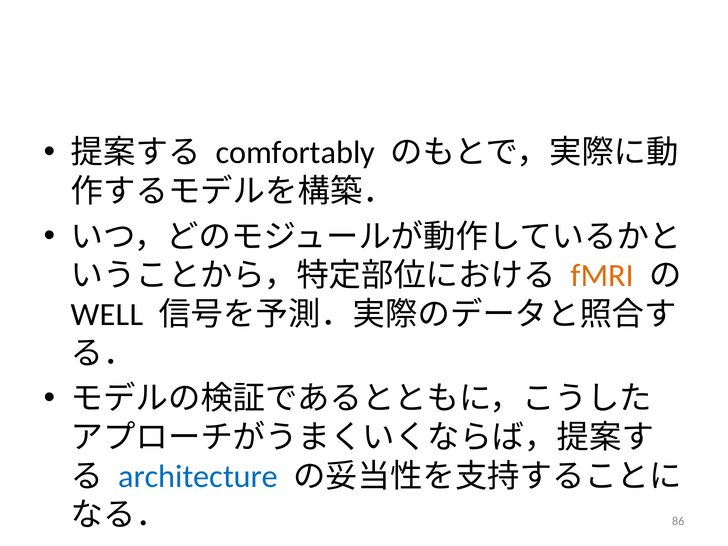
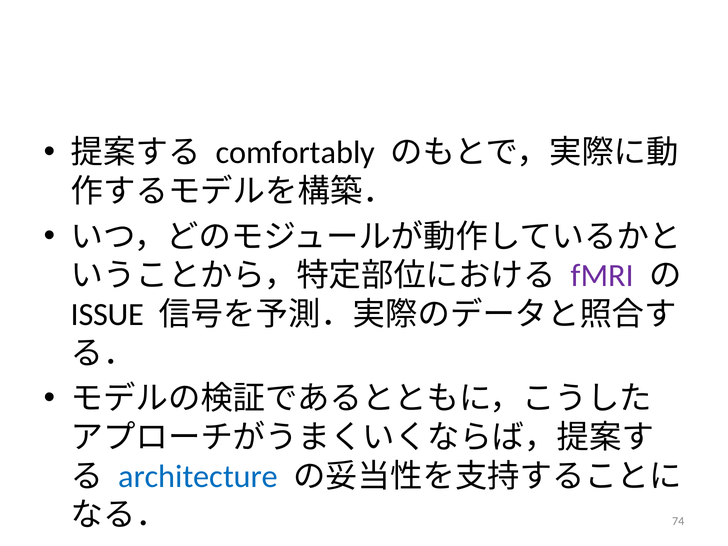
fMRI colour: orange -> purple (602, 276)
WELL: WELL -> ISSUE (107, 315)
86: 86 -> 74 (678, 521)
